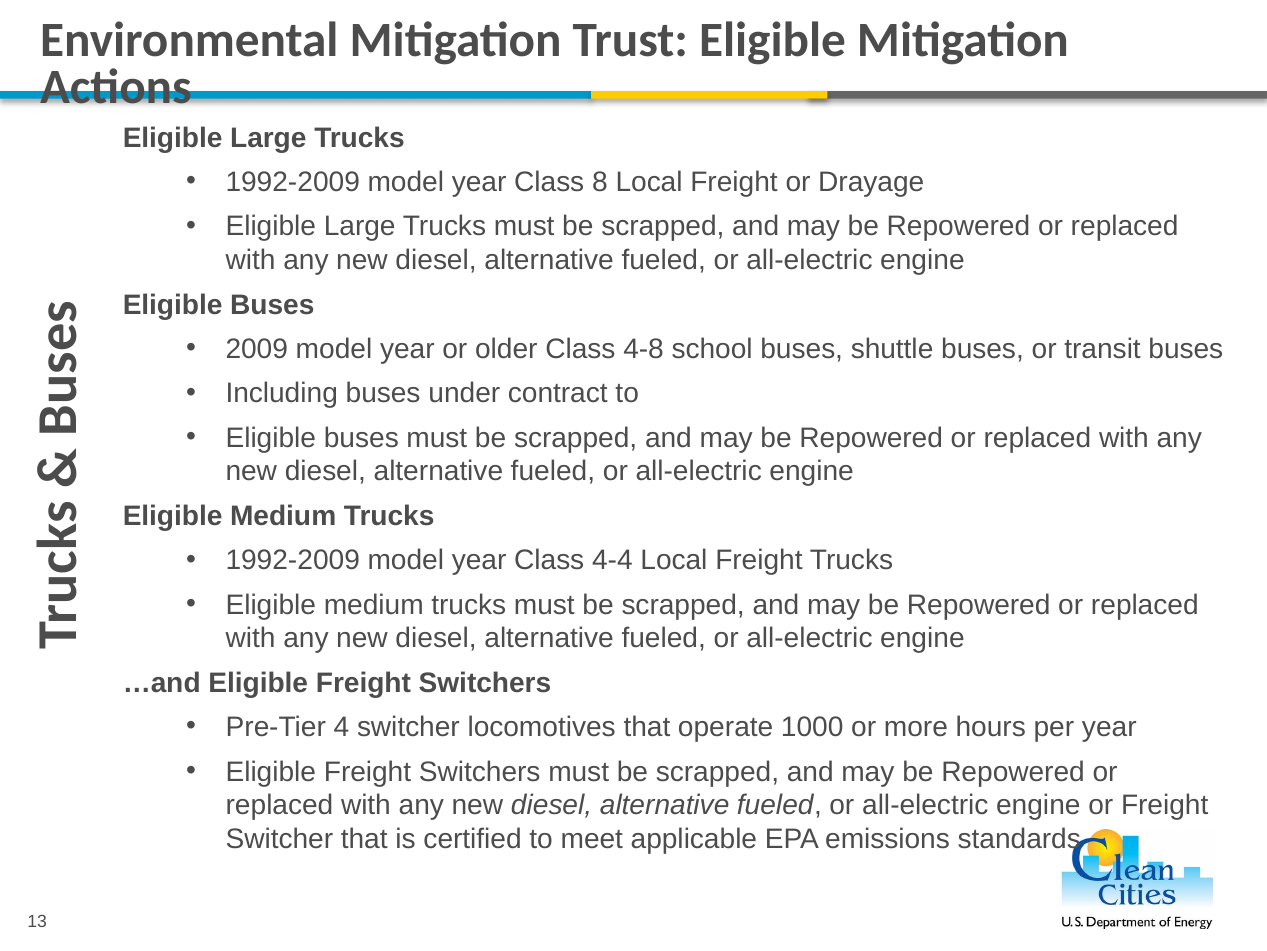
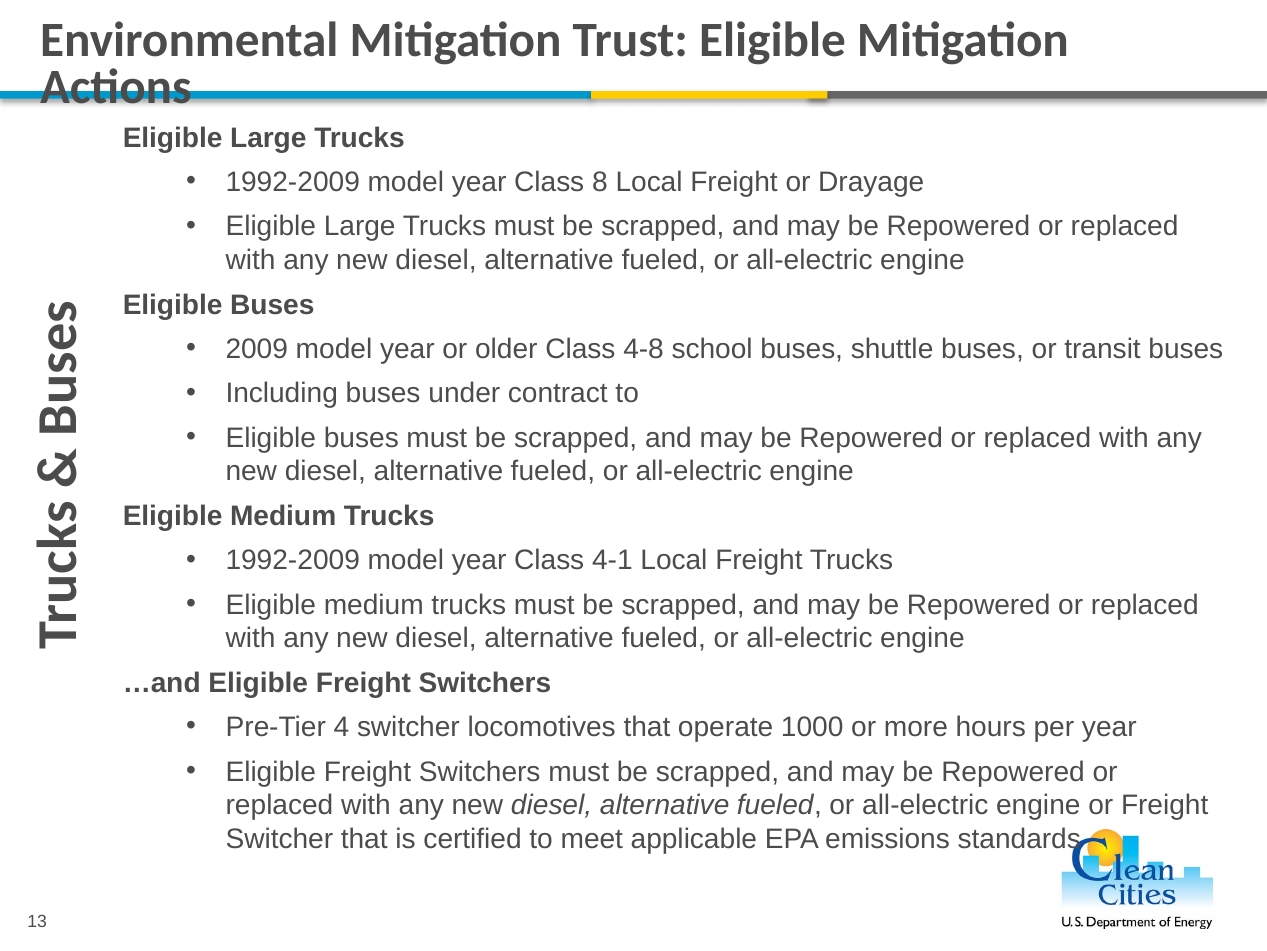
4-4: 4-4 -> 4-1 (612, 560)
